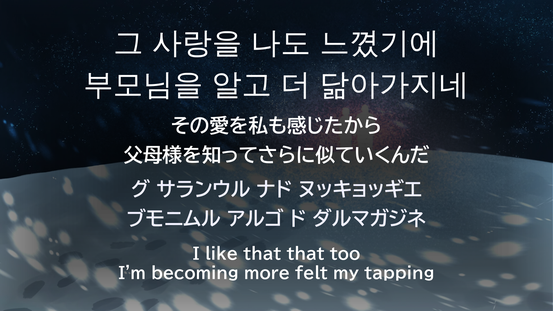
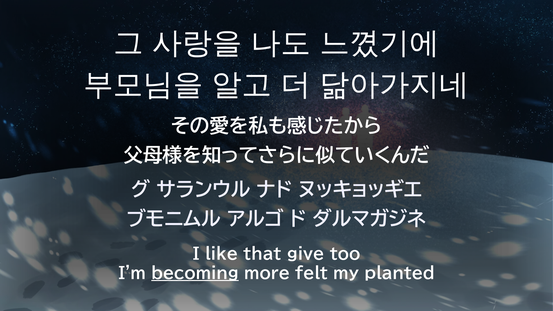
that that: that -> give (306, 254)
becoming underline: none -> present (195, 274)
tapping: tapping -> planted (399, 274)
